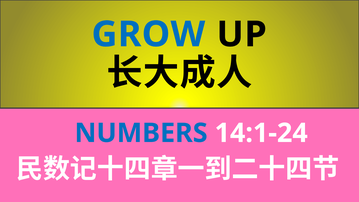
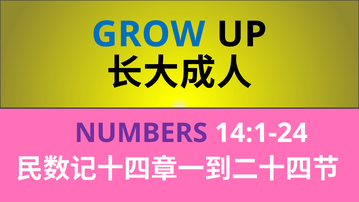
NUMBERS colour: blue -> purple (141, 133)
